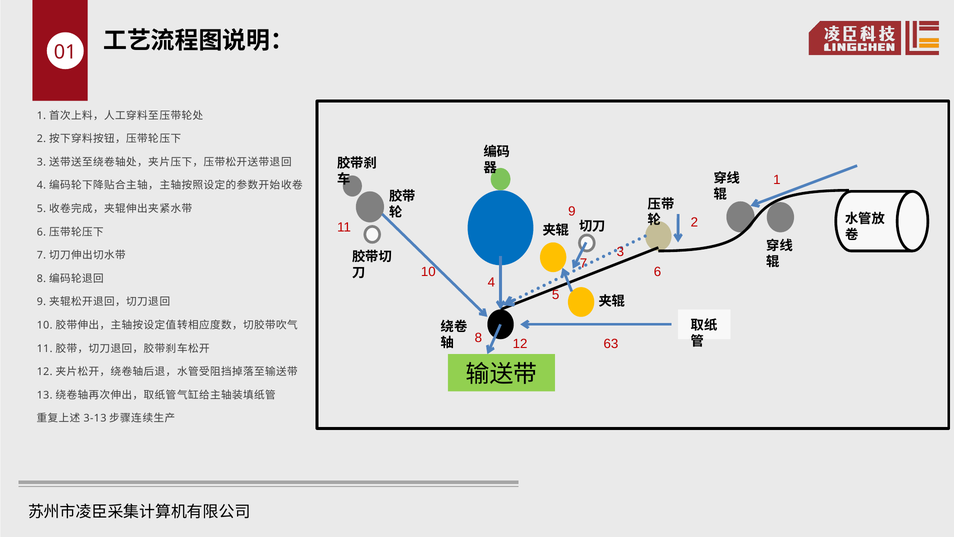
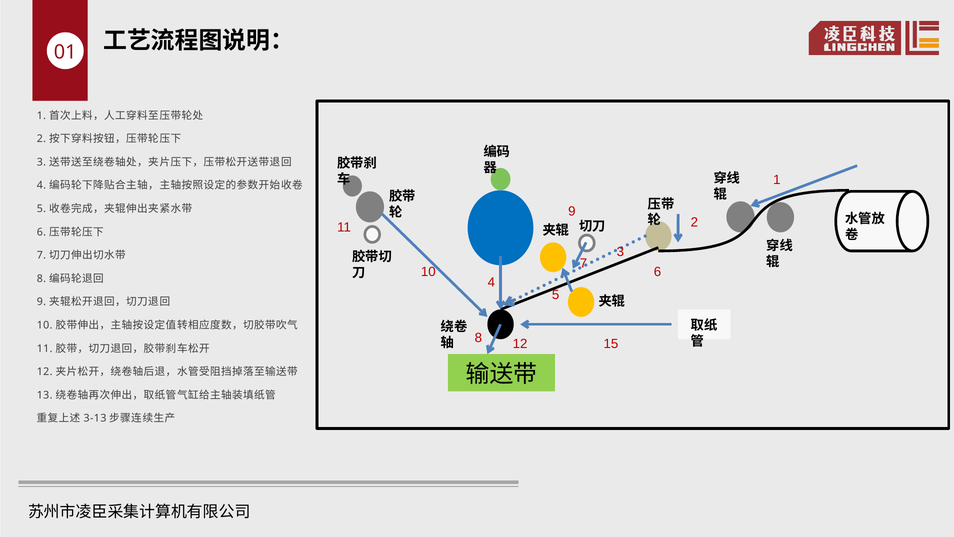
63: 63 -> 15 (611, 344)
